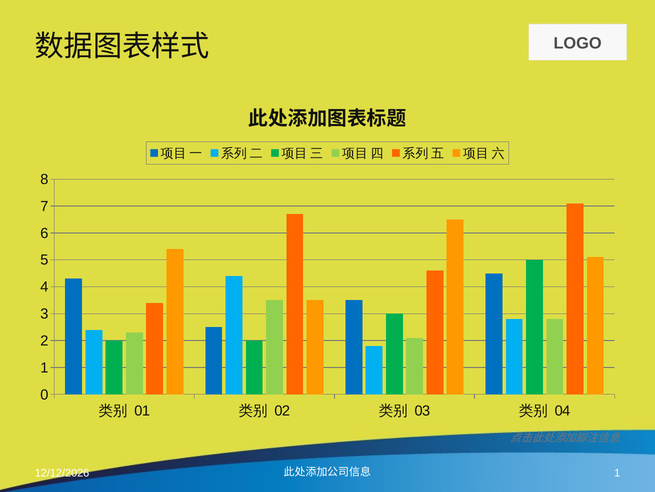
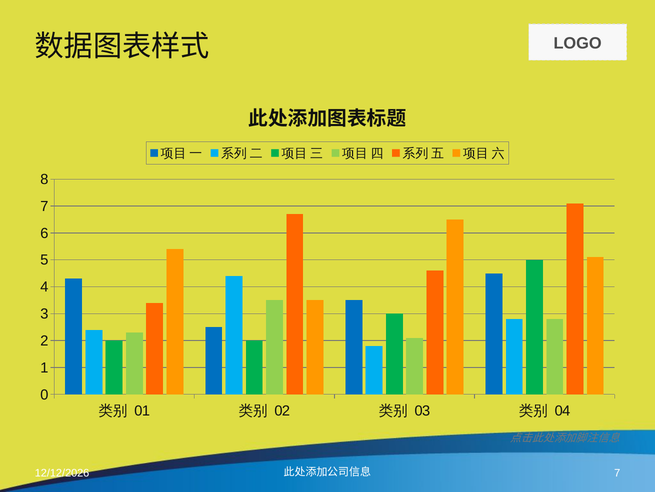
1: 1 -> 7 (617, 473)
